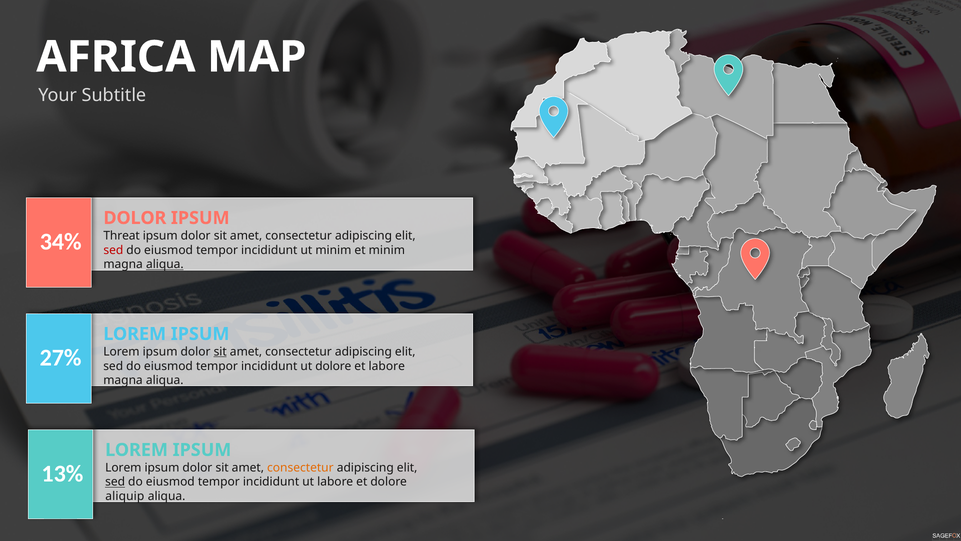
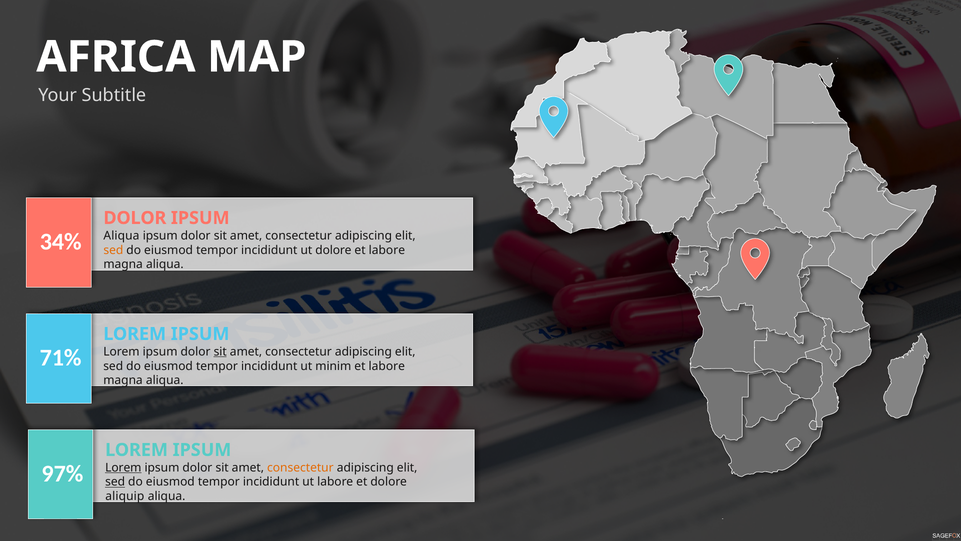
Threat: Threat -> Aliqua (121, 235)
sed colour: red -> orange (113, 250)
ut minim: minim -> dolore (333, 250)
minim: minim -> labore (387, 250)
aliqua underline: present -> none (165, 264)
27%: 27% -> 71% (61, 357)
ut dolore: dolore -> minim (333, 366)
13%: 13% -> 97% (62, 473)
Lorem underline: none -> present (123, 467)
